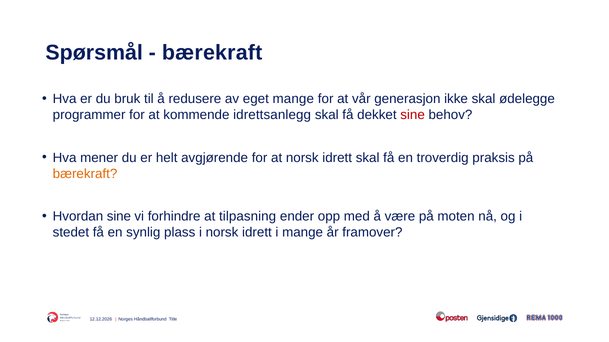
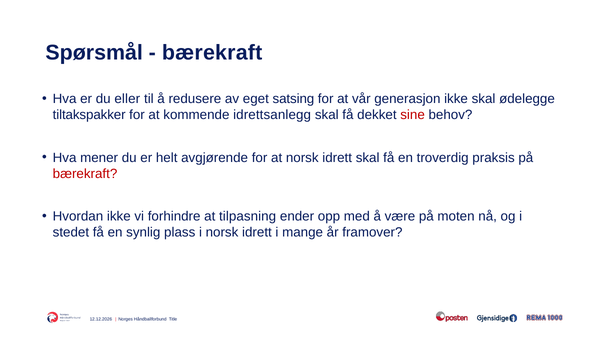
bruk: bruk -> eller (127, 99)
eget mange: mange -> satsing (293, 99)
programmer: programmer -> tiltakspakker (89, 115)
bærekraft colour: orange -> red (85, 174)
Hvordan sine: sine -> ikke (119, 217)
